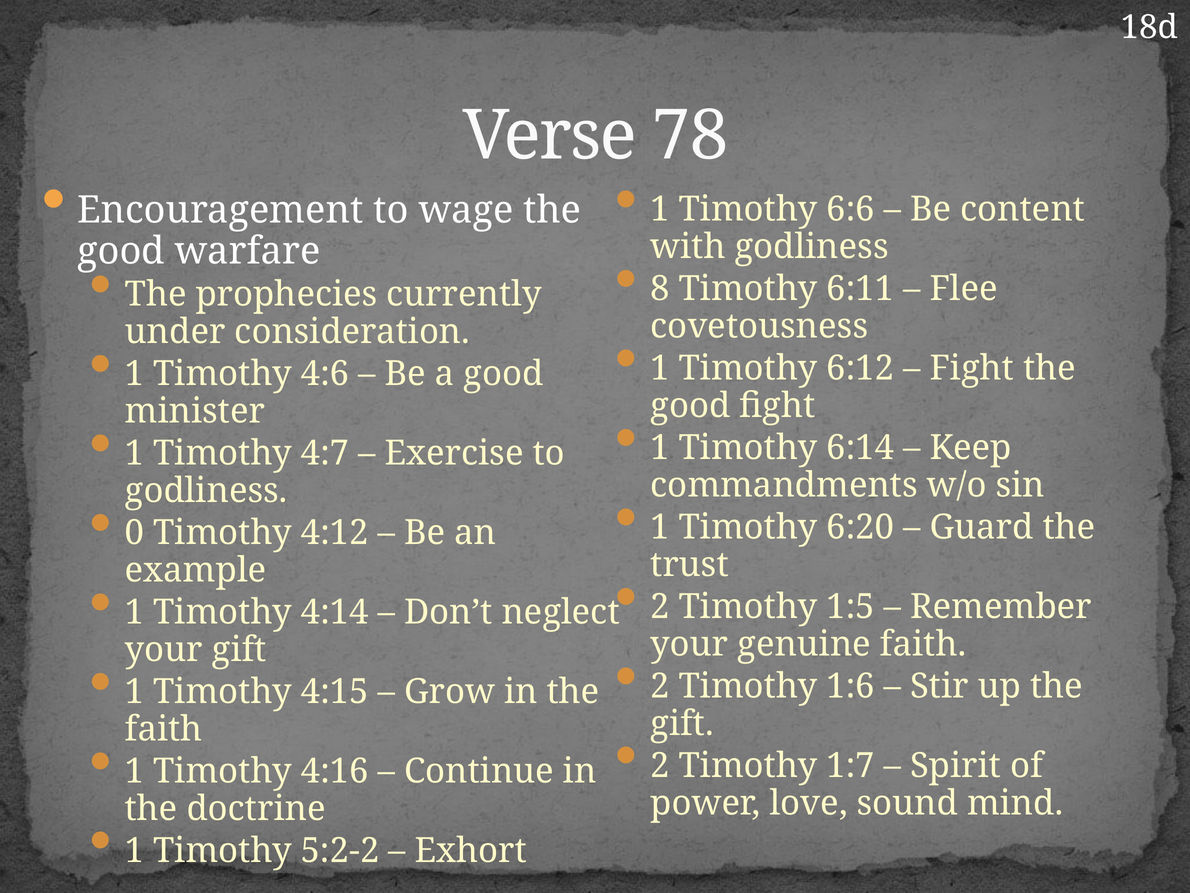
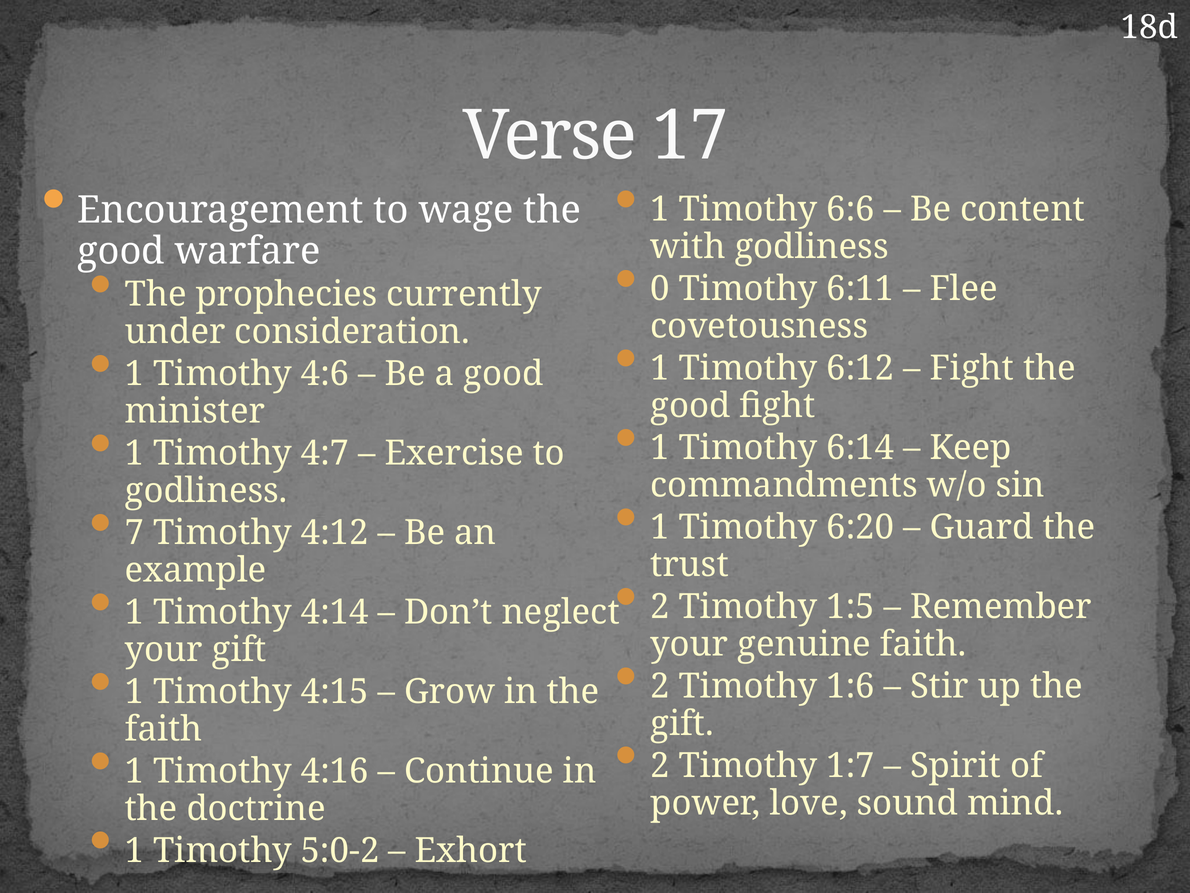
78: 78 -> 17 (690, 136)
8: 8 -> 0 (660, 289)
0: 0 -> 7 (135, 532)
5:2-2: 5:2-2 -> 5:0-2 (340, 850)
